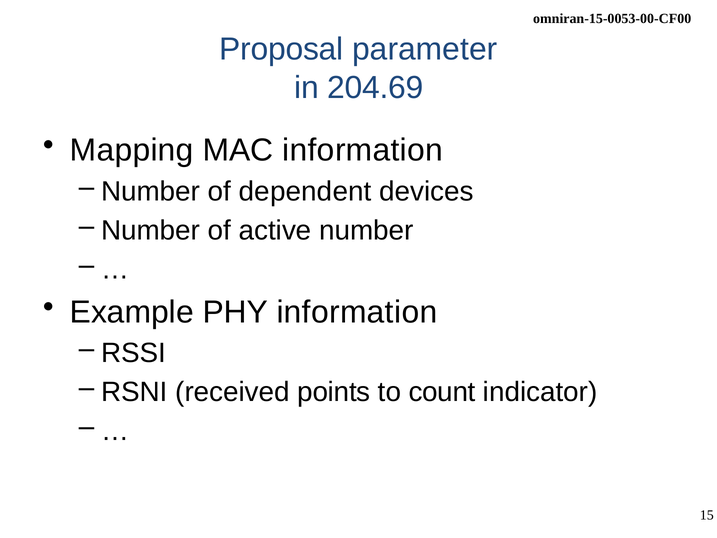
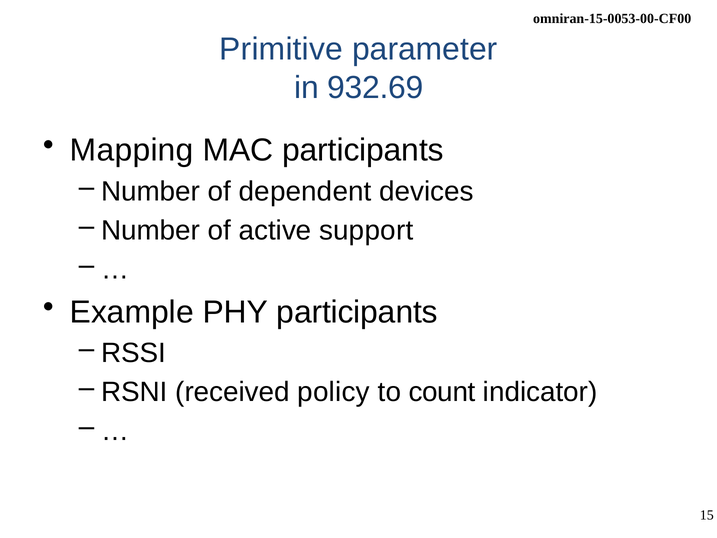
Proposal: Proposal -> Primitive (281, 49)
204.69: 204.69 -> 932.69 (375, 88)
MAC information: information -> participants (363, 150)
active number: number -> support (366, 230)
PHY information: information -> participants (357, 312)
points: points -> policy (334, 392)
